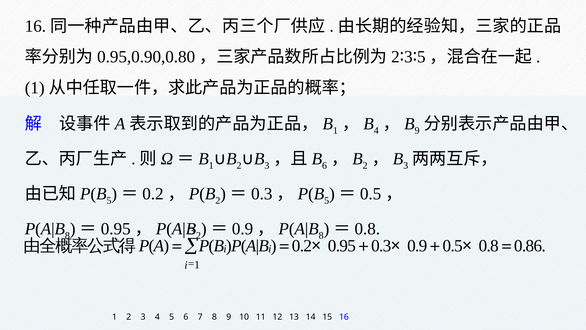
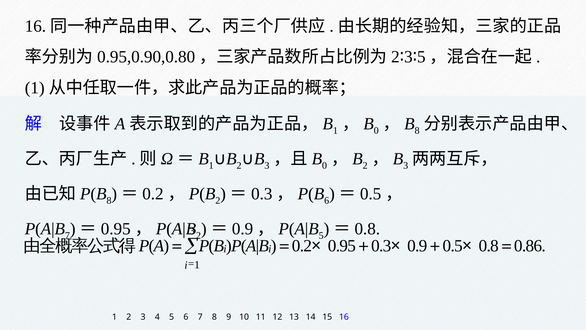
4: 4 -> 0 (376, 130)
9: 9 -> 8 (417, 130)
6: 6 -> 0 (325, 165)
5: 5 -> 8 (109, 200)
5: 5 -> 6 (327, 200)
8: 8 -> 7 (67, 235)
8: 8 -> 5 (321, 235)
